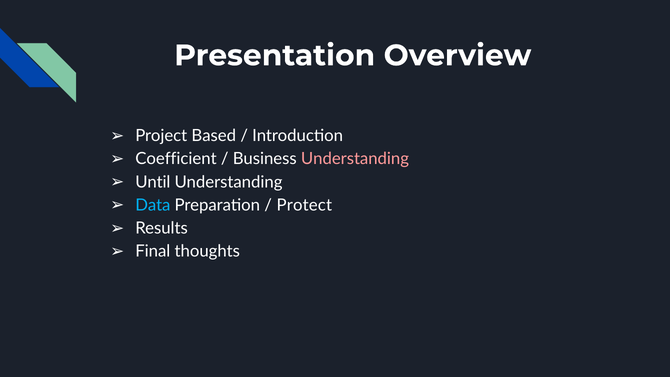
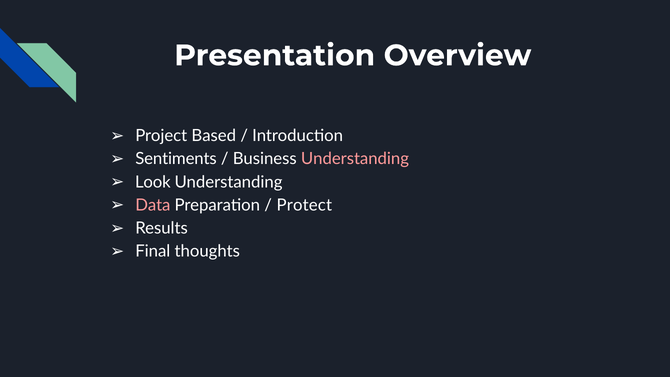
Coefficient: Coefficient -> Sentiments (176, 159)
Until: Until -> Look (153, 182)
Data colour: light blue -> pink (153, 205)
